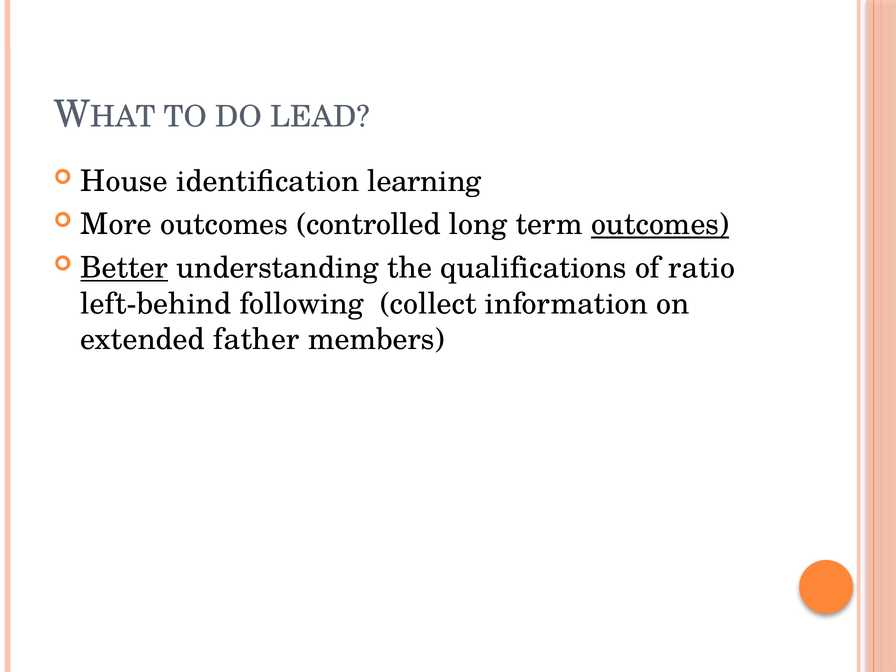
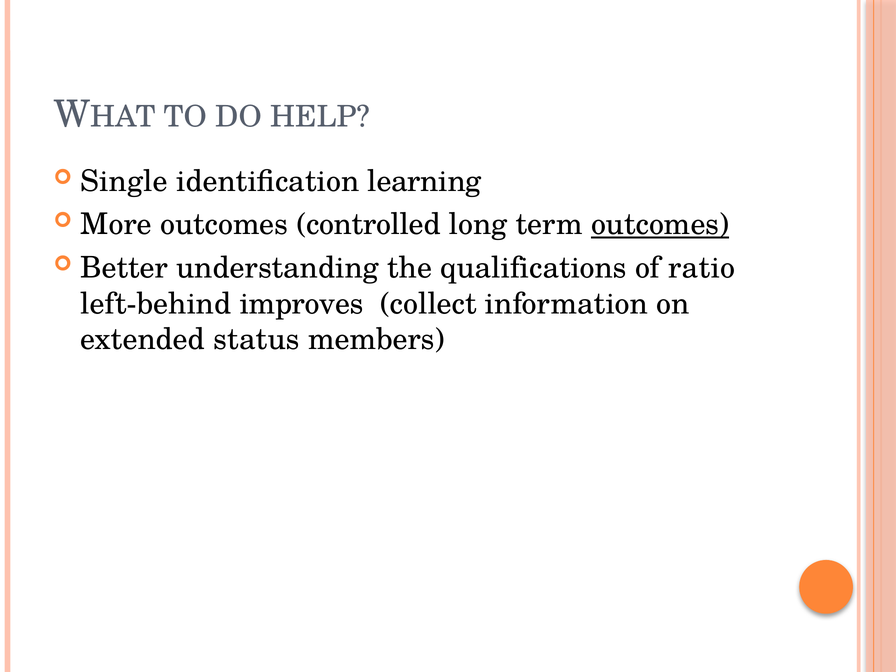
LEAD: LEAD -> HELP (320, 117)
House: House -> Single (124, 181)
Better underline: present -> none (124, 268)
following: following -> improves (302, 304)
father: father -> status (257, 340)
